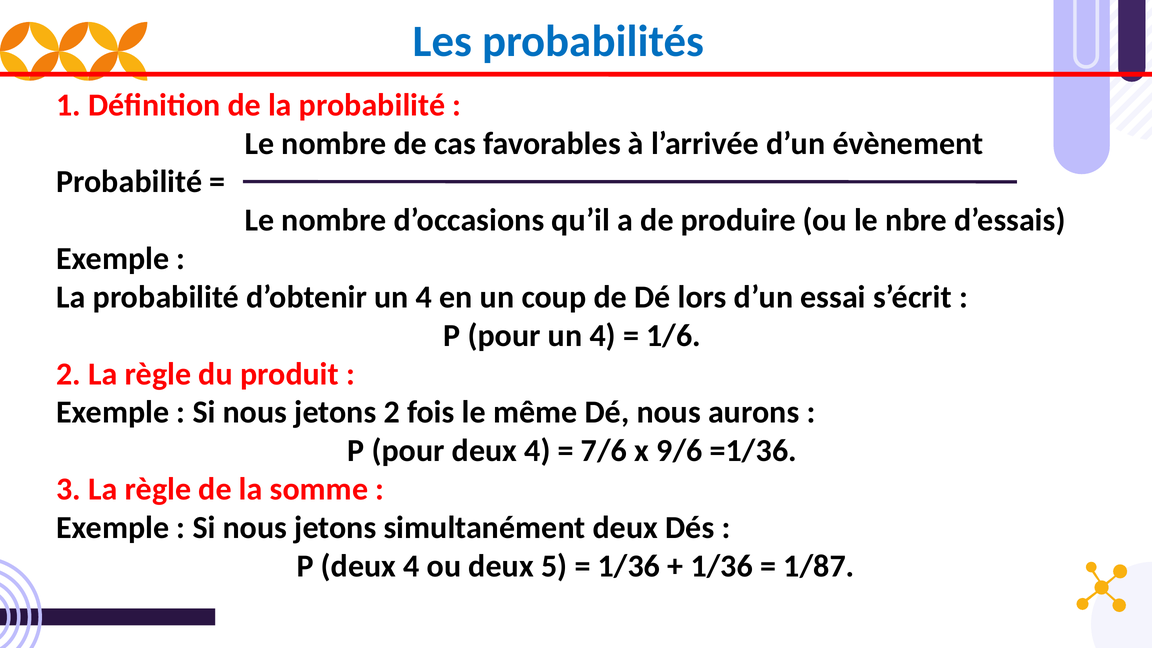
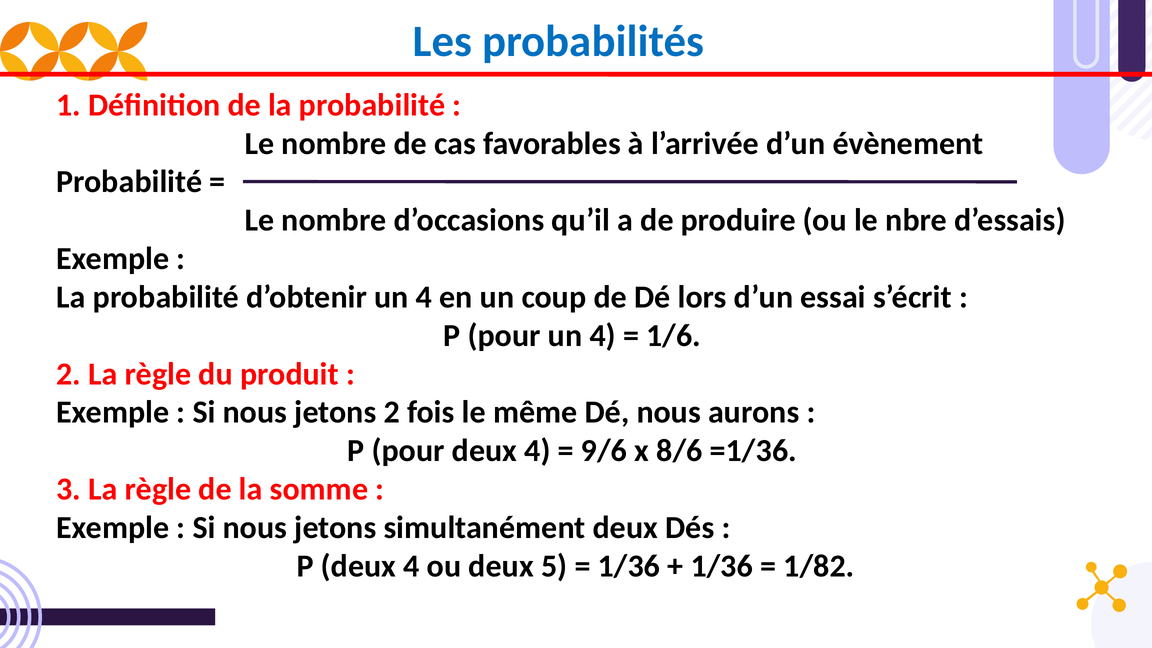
7/6: 7/6 -> 9/6 (604, 451)
9/6: 9/6 -> 8/6 (679, 451)
1/87: 1/87 -> 1/82 (819, 566)
